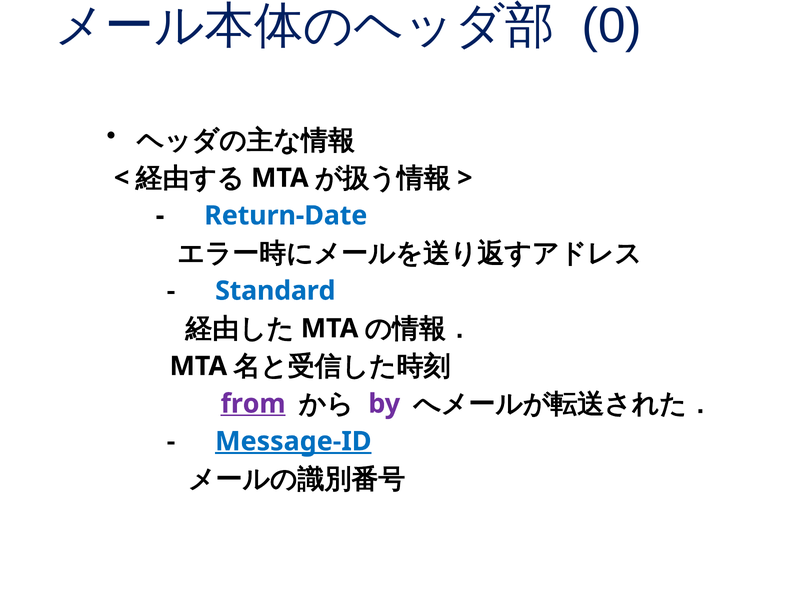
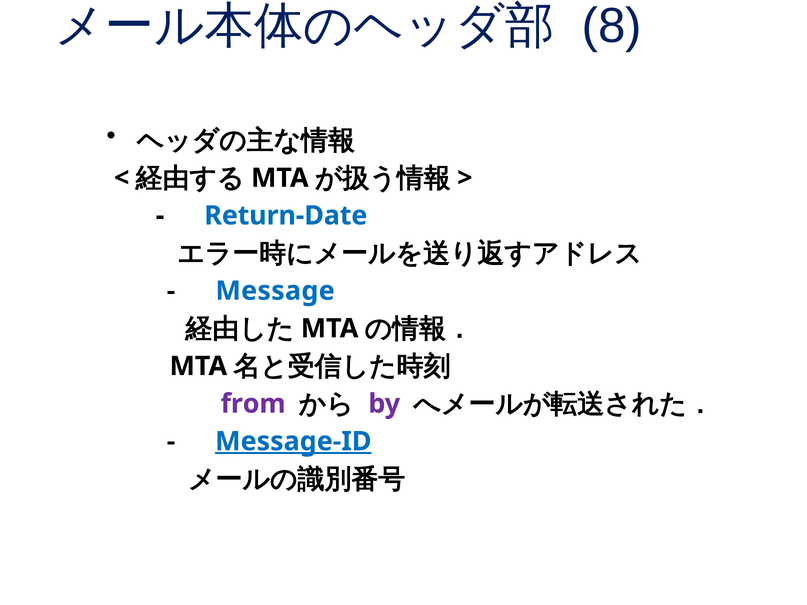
0: 0 -> 8 (612, 26)
Standard: Standard -> Message (275, 291)
from underline: present -> none (253, 404)
